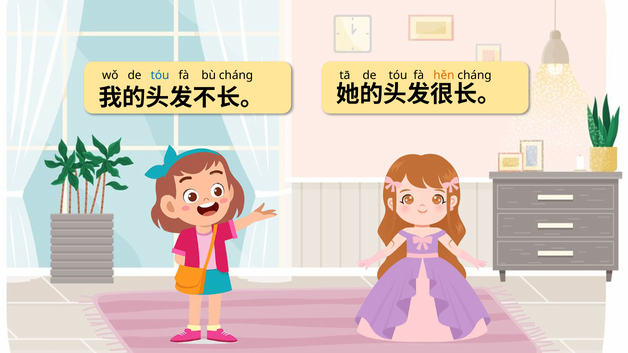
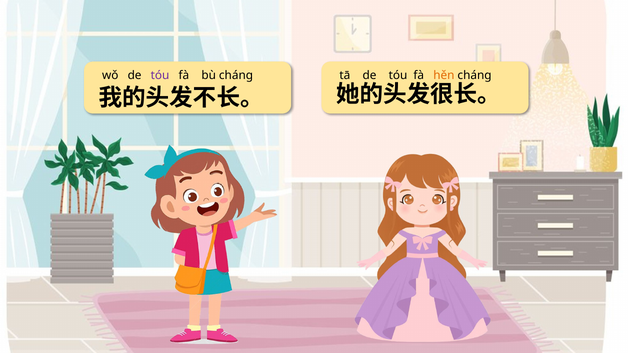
tóu colour: blue -> purple (160, 76)
